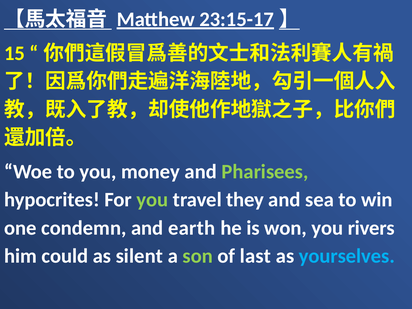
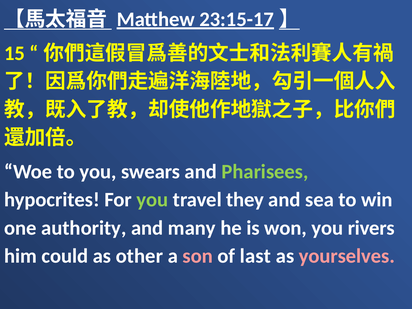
money: money -> swears (151, 172)
condemn: condemn -> authority (84, 228)
earth: earth -> many (192, 228)
silent: silent -> other (139, 256)
son colour: light green -> pink (198, 256)
yourselves colour: light blue -> pink (347, 256)
